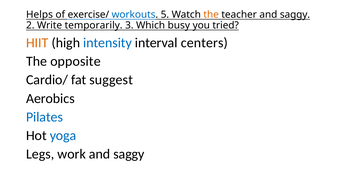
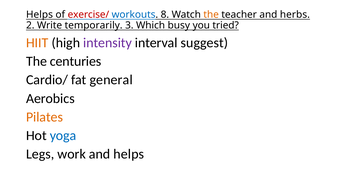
exercise/ colour: black -> red (88, 15)
5: 5 -> 8 (165, 15)
teacher and saggy: saggy -> herbs (295, 15)
intensity colour: blue -> purple (107, 43)
centers: centers -> suggest (204, 43)
opposite: opposite -> centuries (76, 61)
suggest: suggest -> general (111, 80)
Pilates colour: blue -> orange (45, 117)
saggy: saggy -> helps (129, 154)
